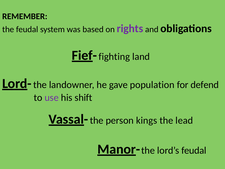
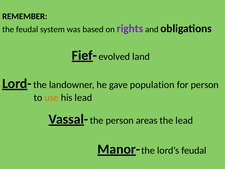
fighting: fighting -> evolved (114, 57)
for defend: defend -> person (205, 85)
use colour: purple -> orange (52, 97)
his shift: shift -> lead (83, 97)
kings: kings -> areas (147, 120)
